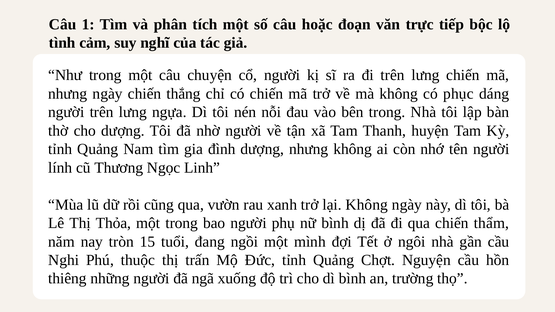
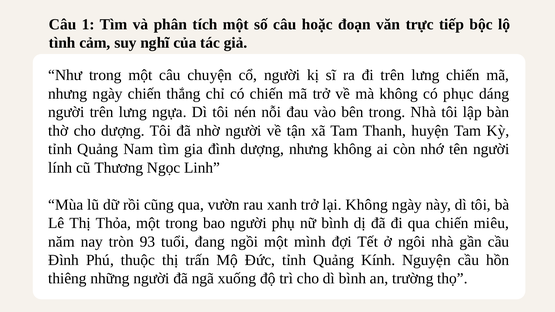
thẩm: thẩm -> miêu (491, 223)
15: 15 -> 93 (147, 242)
Nghi: Nghi -> Đình (64, 260)
Chợt: Chợt -> Kính (378, 260)
